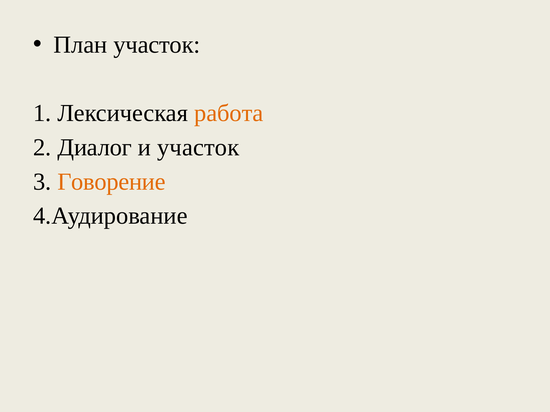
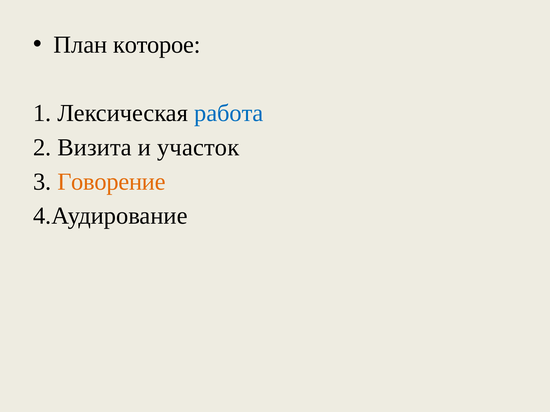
План участок: участок -> которое (157, 45)
работа colour: orange -> blue (229, 113)
Диалог: Диалог -> Визита (95, 148)
